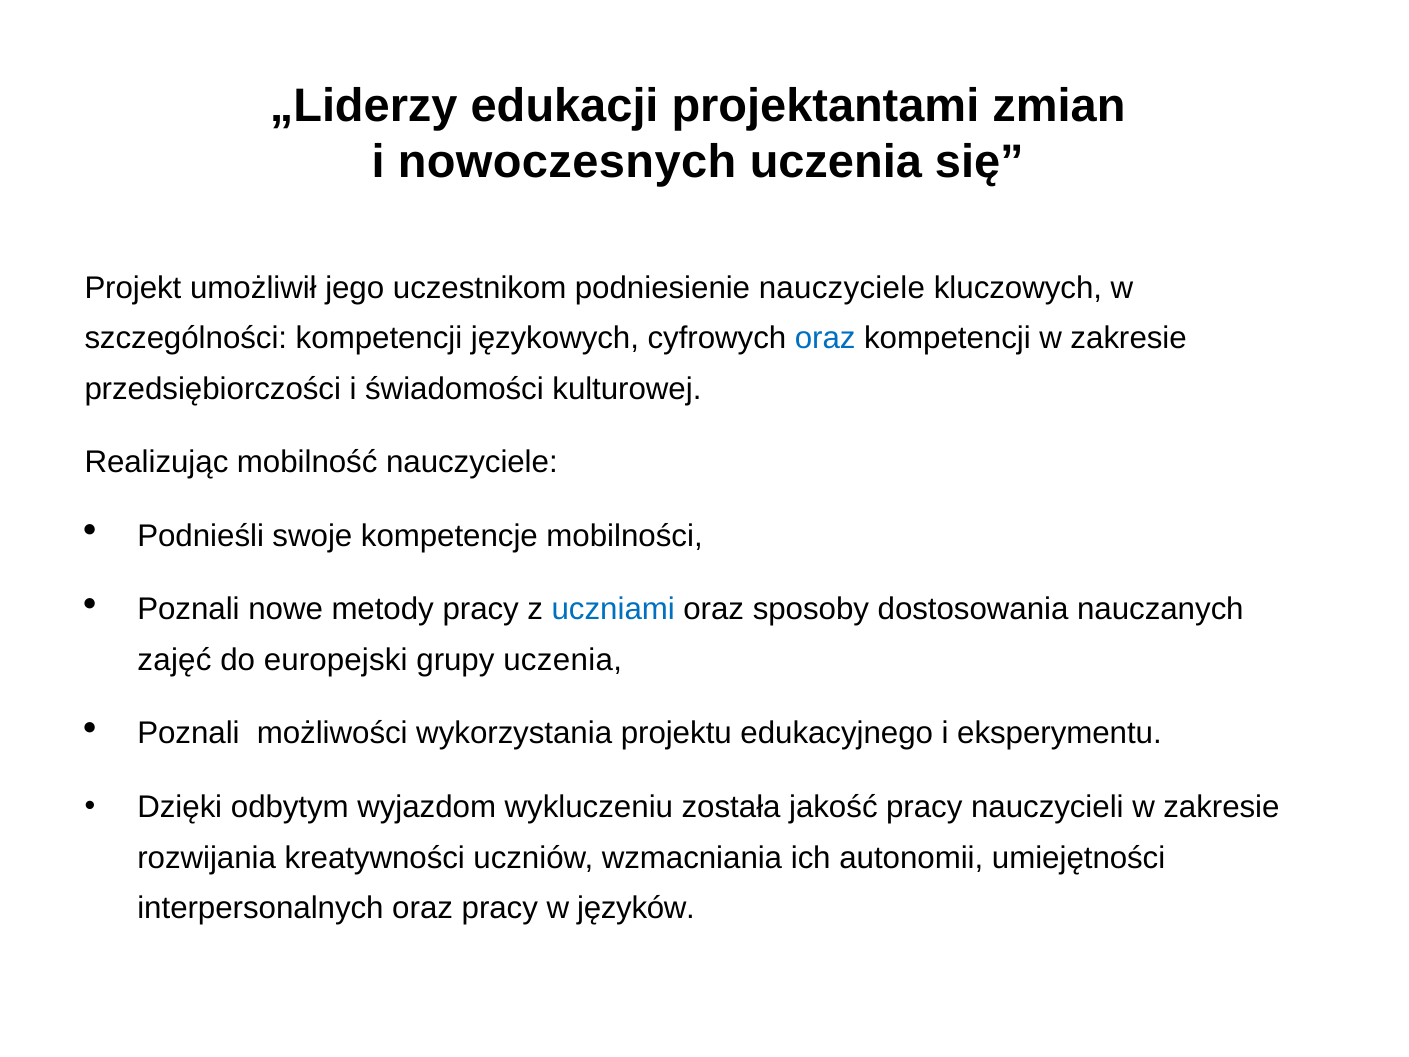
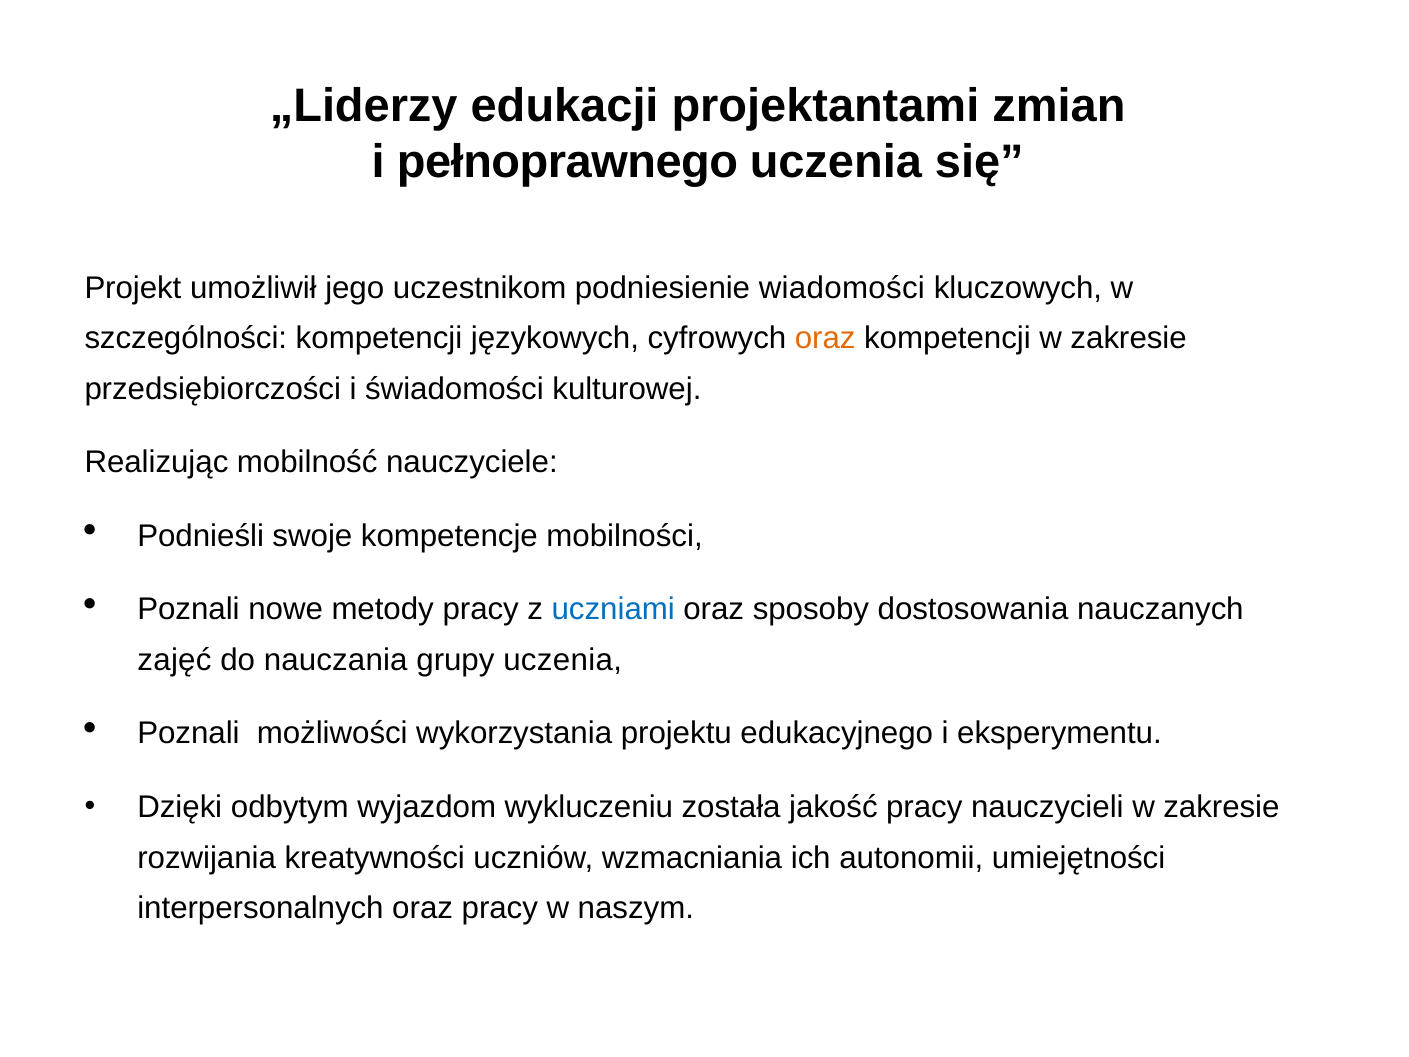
nowoczesnych: nowoczesnych -> pełnoprawnego (567, 162)
podniesienie nauczyciele: nauczyciele -> wiadomości (842, 288)
oraz colour: blue -> orange (825, 338)
europejski: europejski -> nauczania (336, 660)
języków: języków -> naszym (636, 908)
